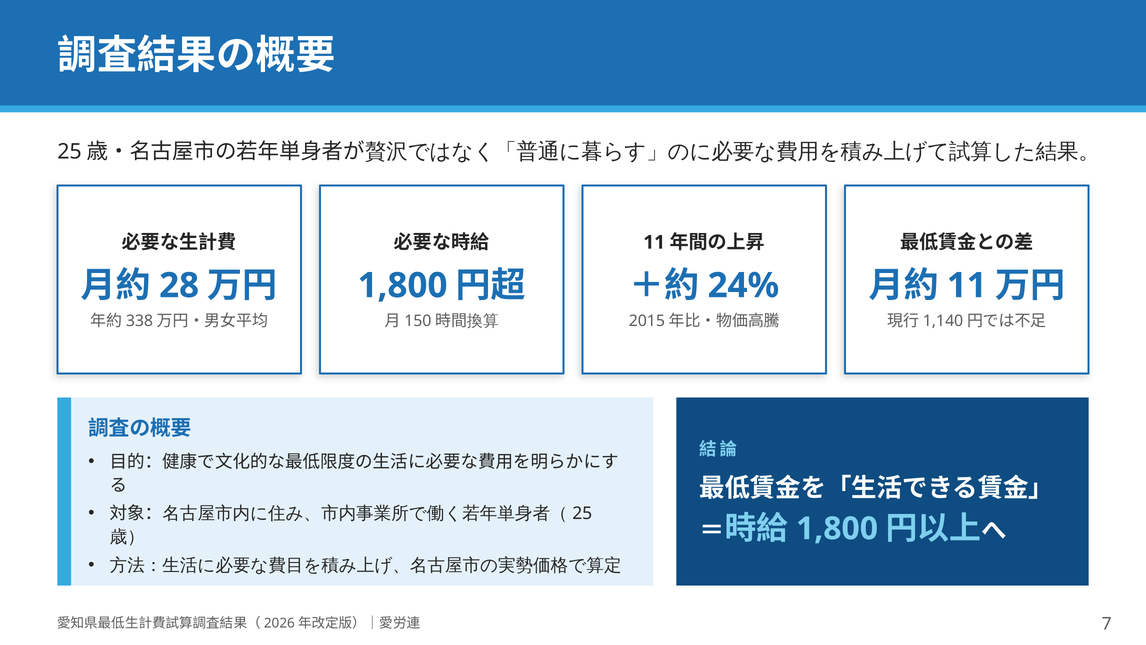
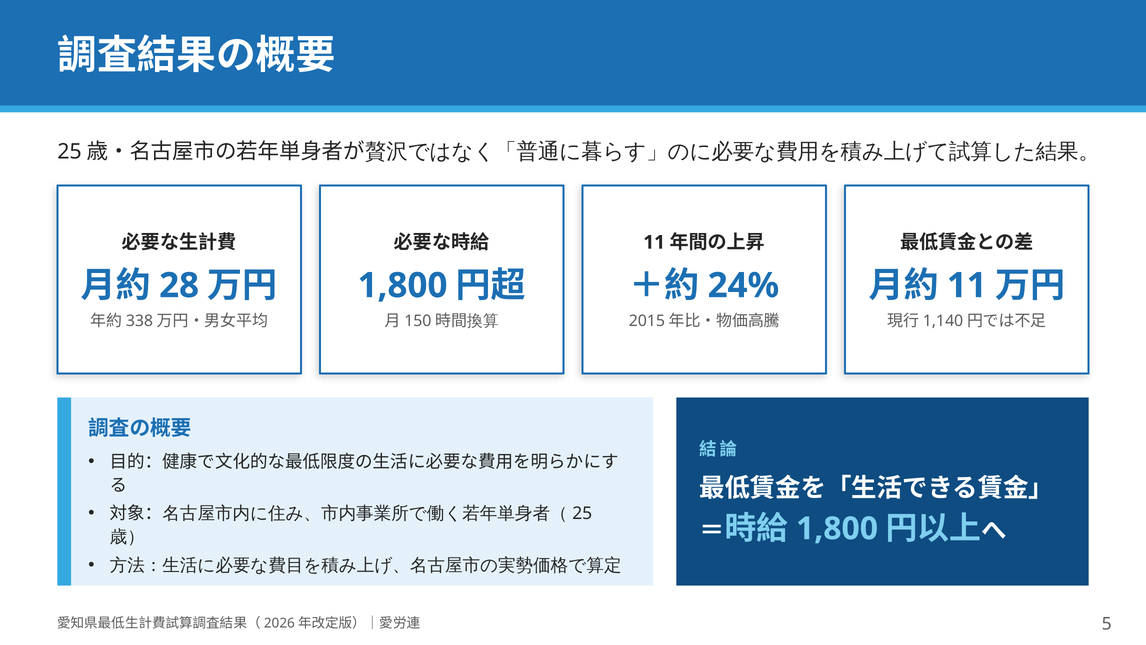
7: 7 -> 5 (1107, 623)
